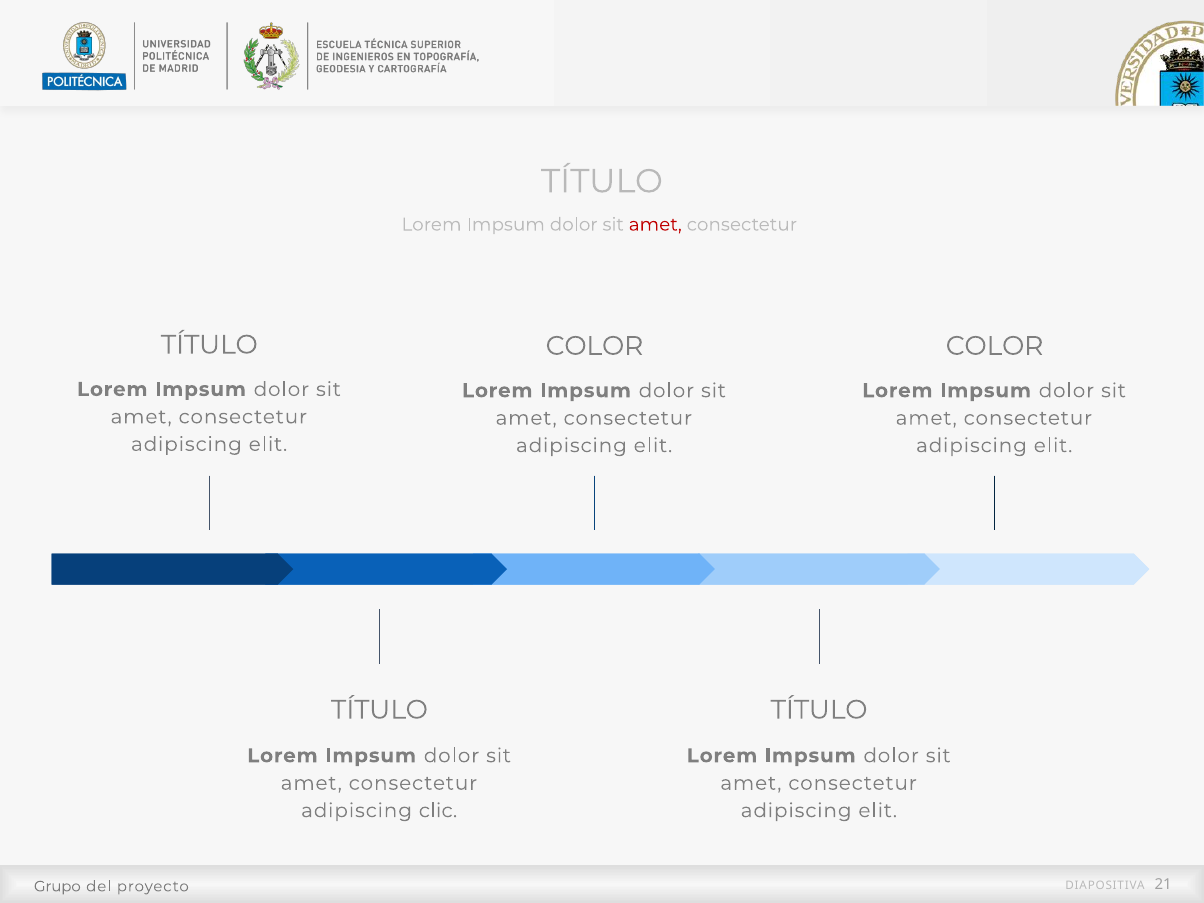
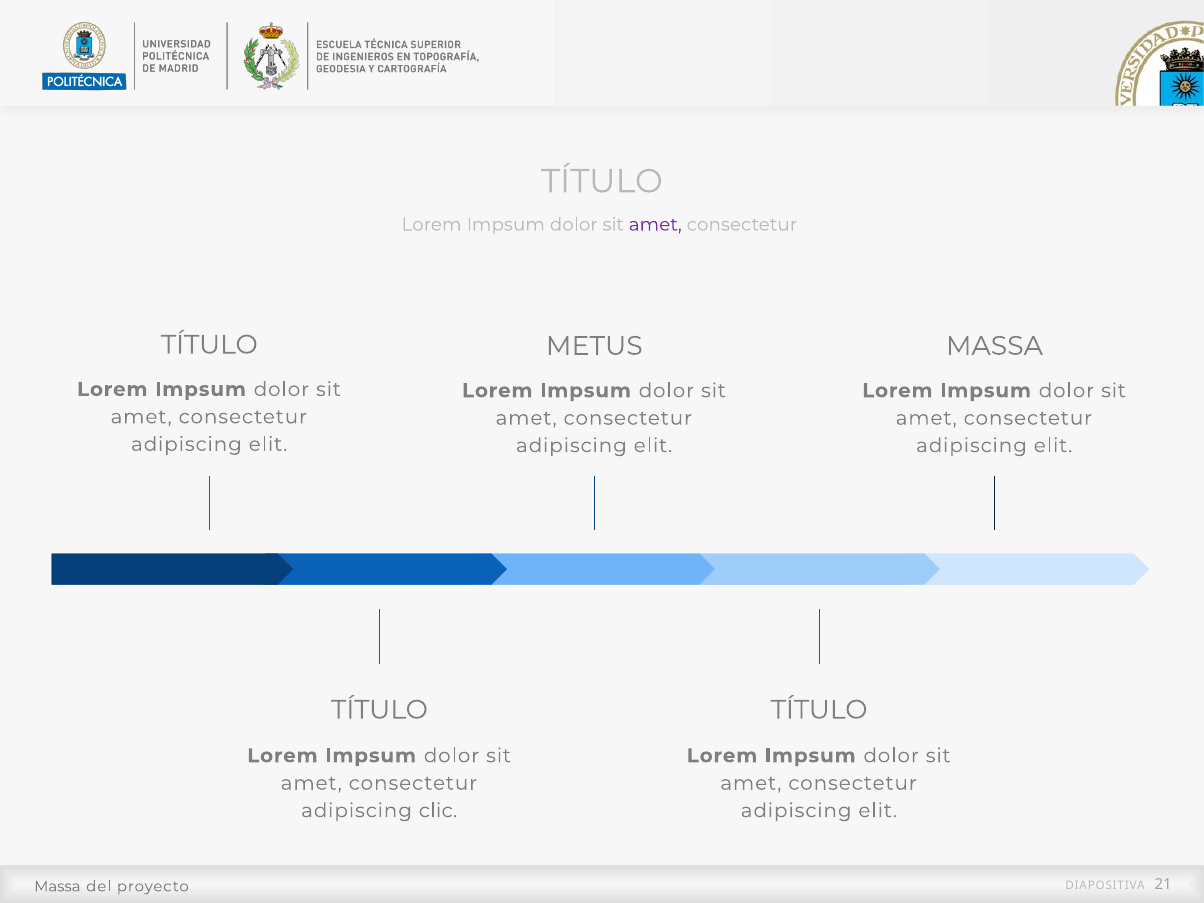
amet colour: red -> purple (655, 225)
COLOR: COLOR -> METUS (594, 346)
COLOR: COLOR -> MASSA (994, 346)
Grupo: Grupo -> Massa (57, 886)
